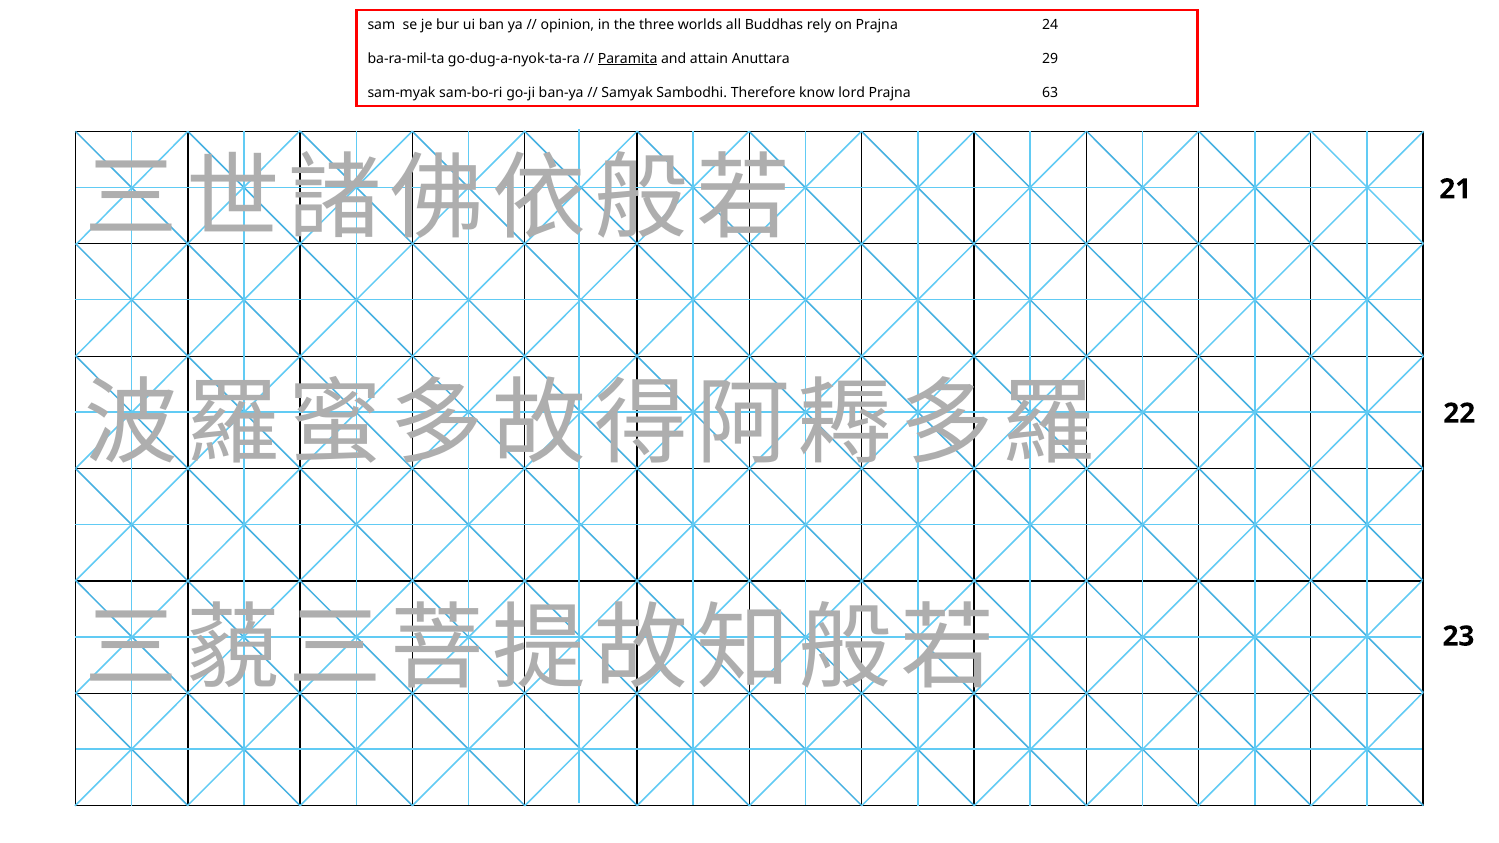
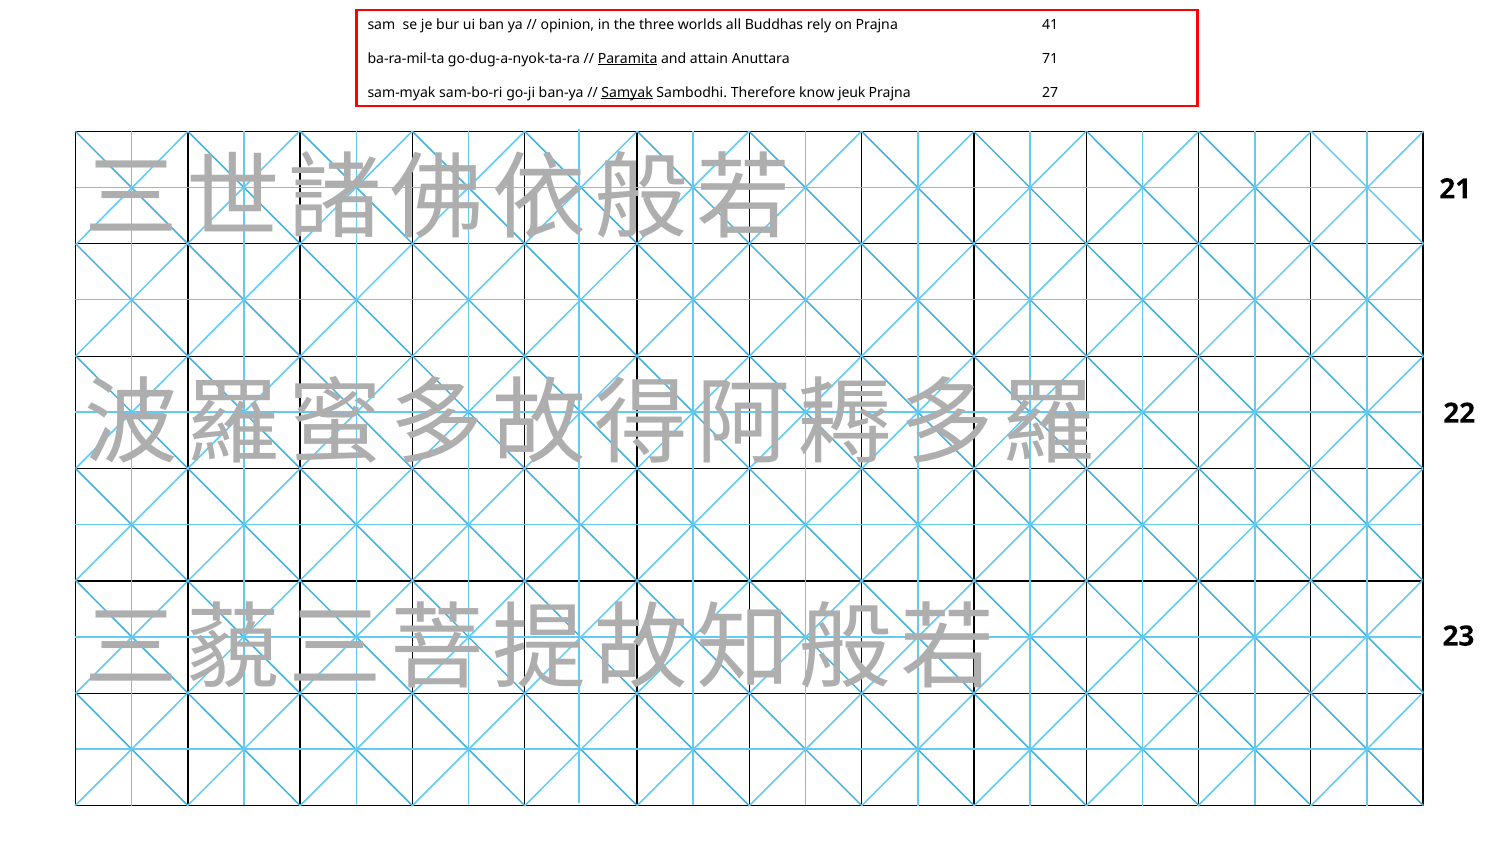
24: 24 -> 41 (1050, 25)
29: 29 -> 71 (1050, 59)
Samyak underline: none -> present (627, 93)
lord: lord -> jeuk (852, 93)
63: 63 -> 27 (1050, 93)
